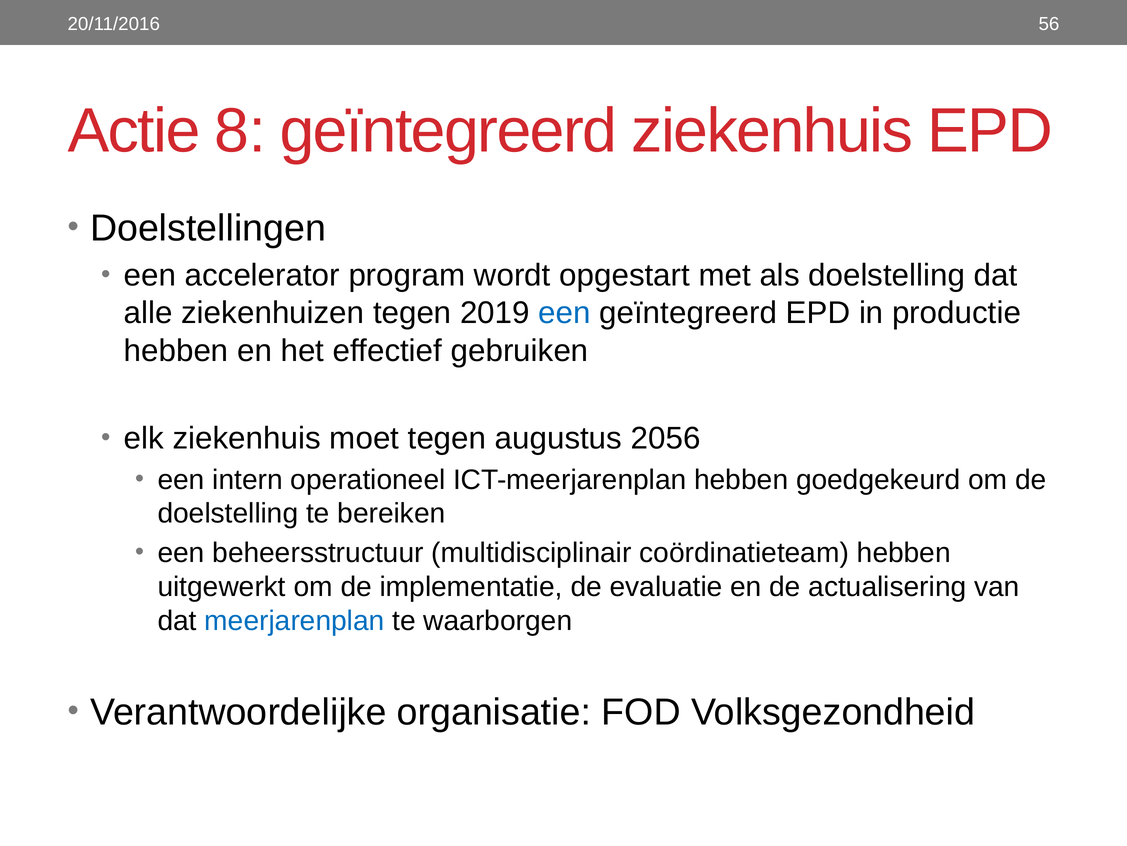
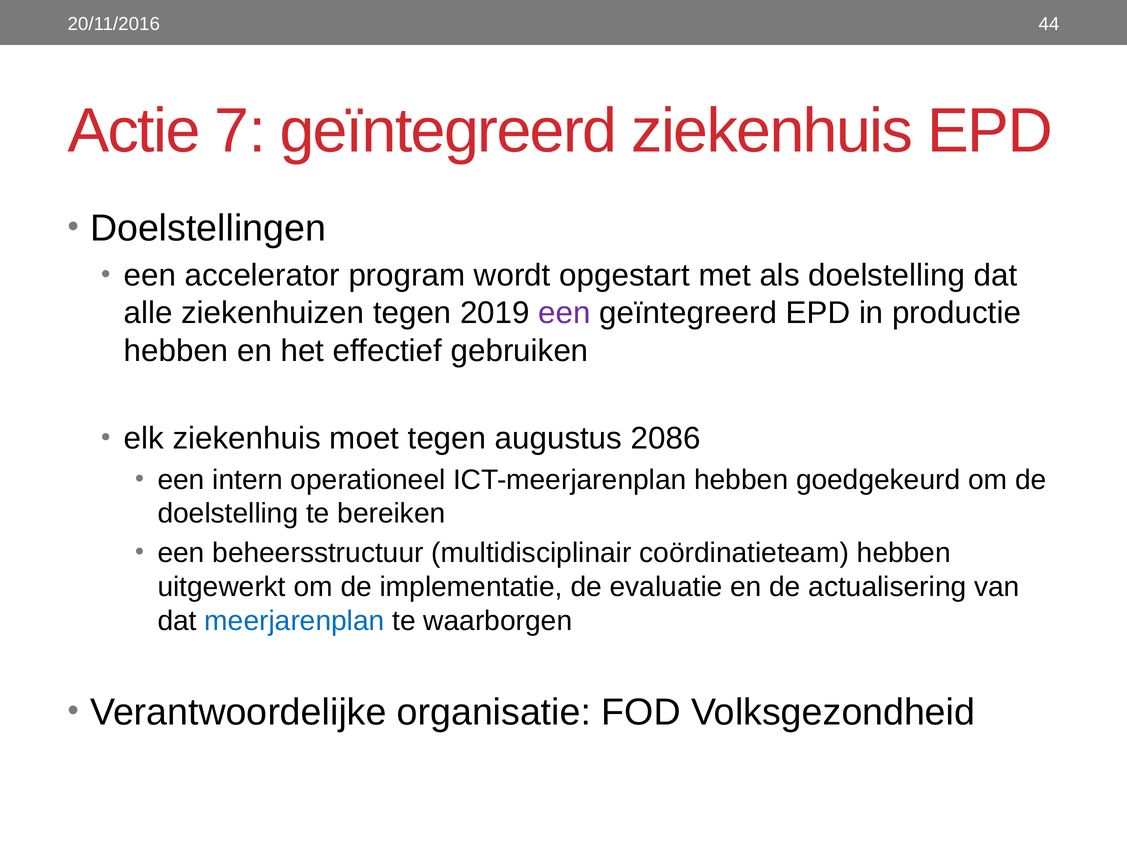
56: 56 -> 44 (1049, 24)
8: 8 -> 7 (240, 131)
een colour: blue -> purple (565, 313)
2056: 2056 -> 2086 (666, 438)
